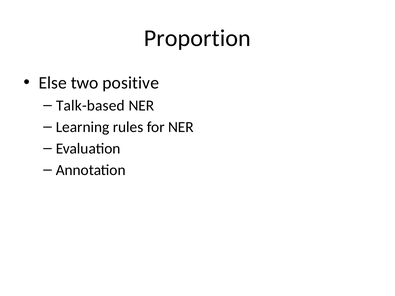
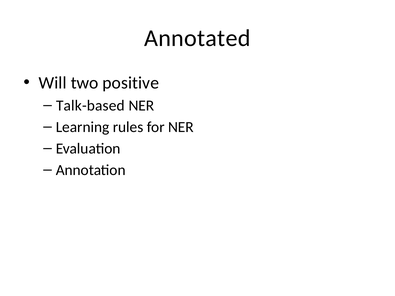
Proportion: Proportion -> Annotated (197, 38)
Else: Else -> Will (53, 83)
